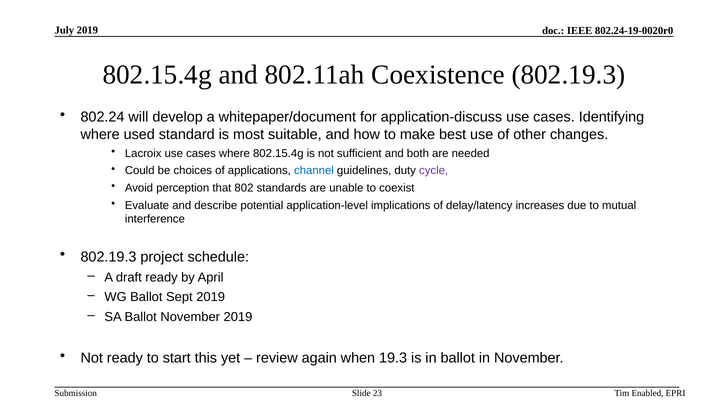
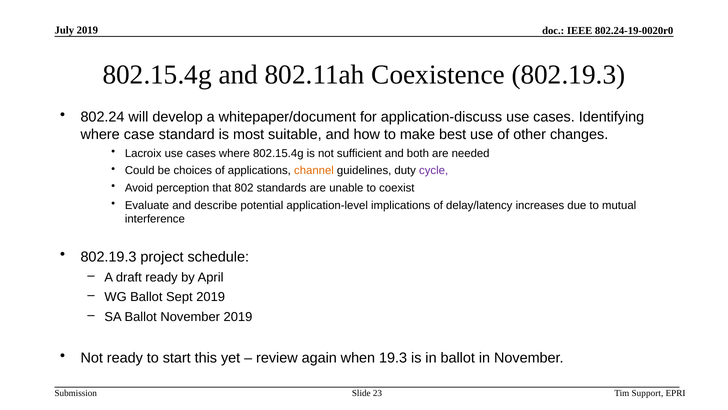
used: used -> case (139, 134)
channel colour: blue -> orange (314, 170)
Enabled: Enabled -> Support (647, 393)
